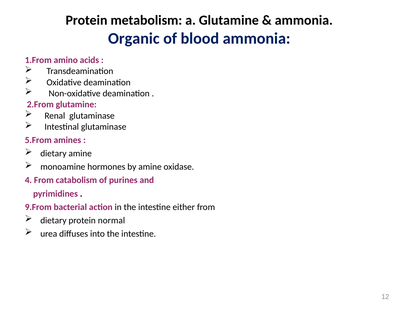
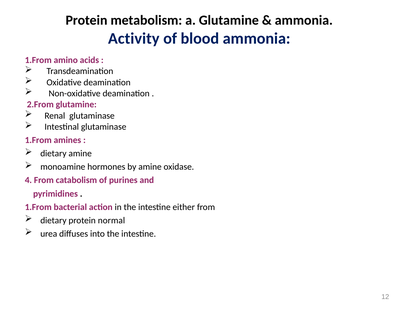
Organic: Organic -> Activity (134, 38)
5.From: 5.From -> 1.From (38, 140)
9.From: 9.From -> 1.From (38, 207)
